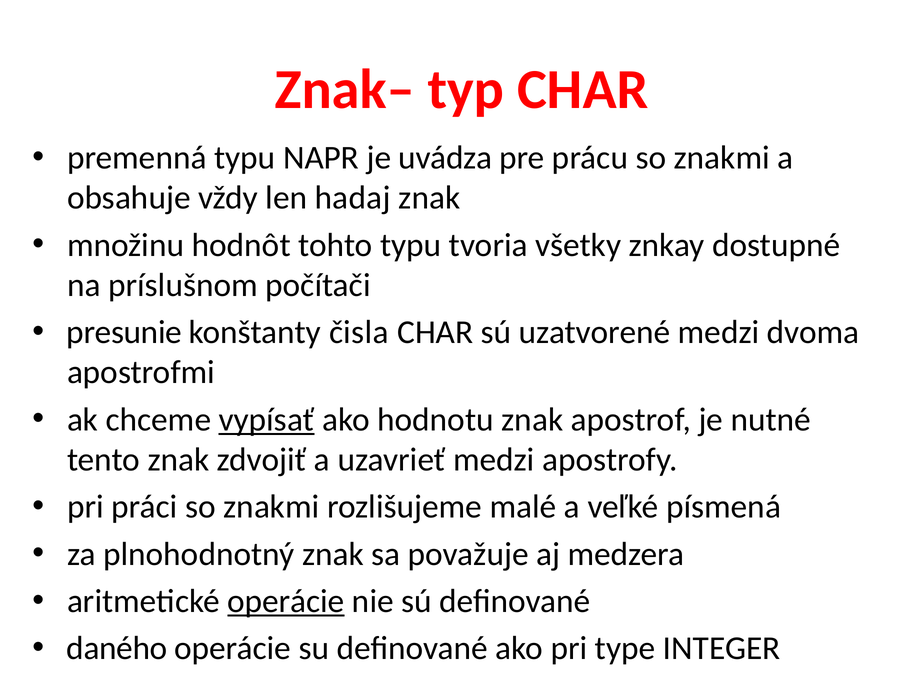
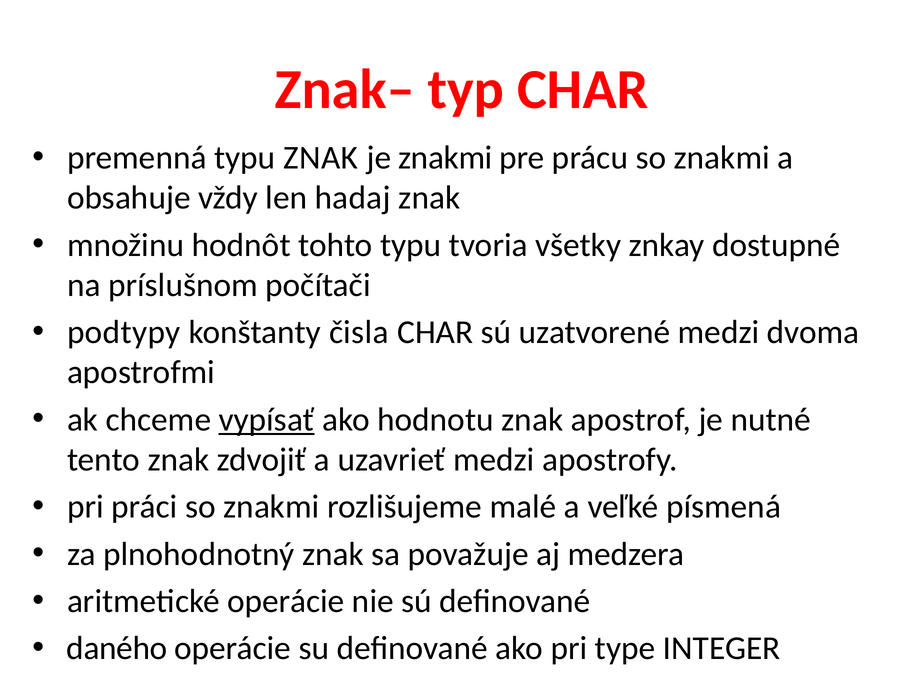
typu NAPR: NAPR -> ZNAK (321, 158)
je uvádza: uvádza -> znakmi (445, 158)
presunie: presunie -> podtypy (124, 332)
operácie underline: present -> none (286, 601)
